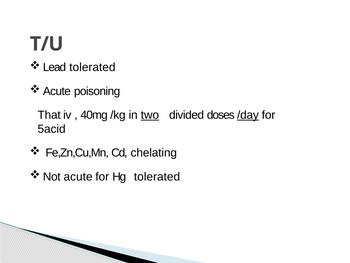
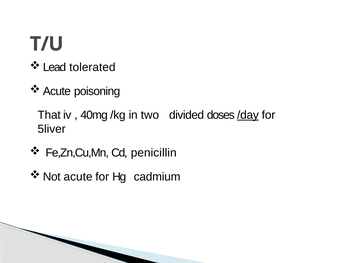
two underline: present -> none (150, 115)
5acid: 5acid -> 5liver (52, 129)
chelating: chelating -> penicillin (154, 153)
Hg tolerated: tolerated -> cadmium (157, 176)
